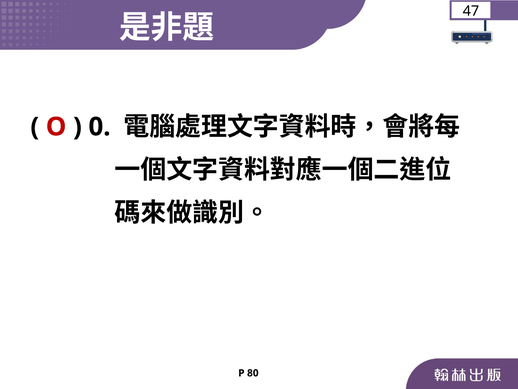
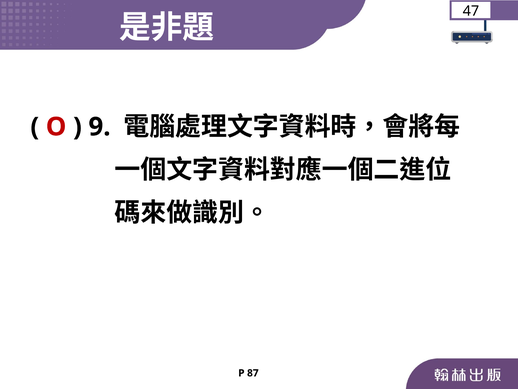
0: 0 -> 9 (100, 127)
80: 80 -> 87 (253, 373)
